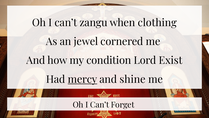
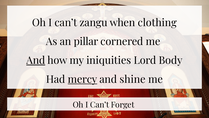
jewel: jewel -> pillar (86, 41)
And underline: none -> present (36, 60)
condition: condition -> iniquities (109, 60)
Exist: Exist -> Body (171, 60)
